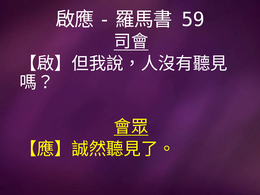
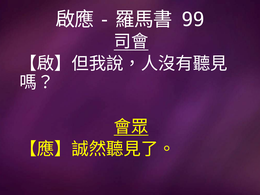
59: 59 -> 99 (193, 20)
